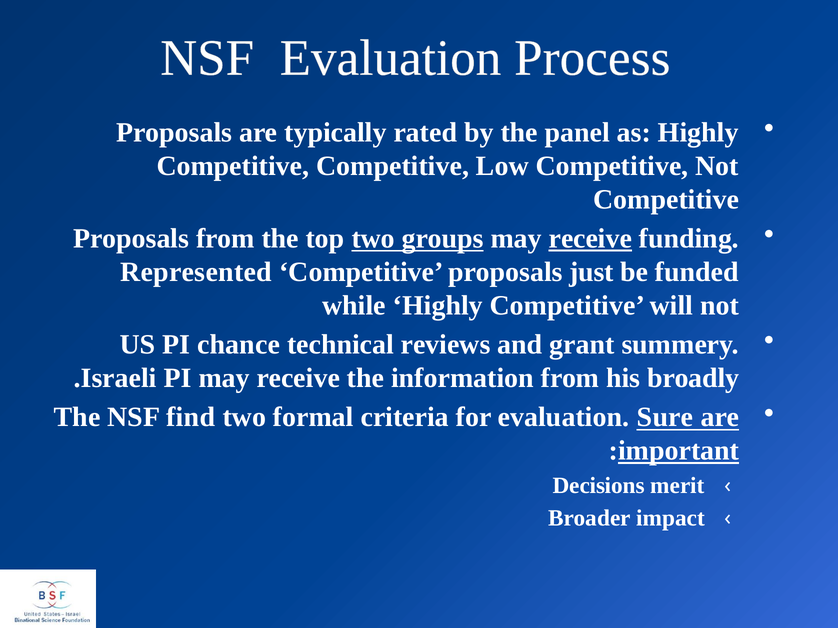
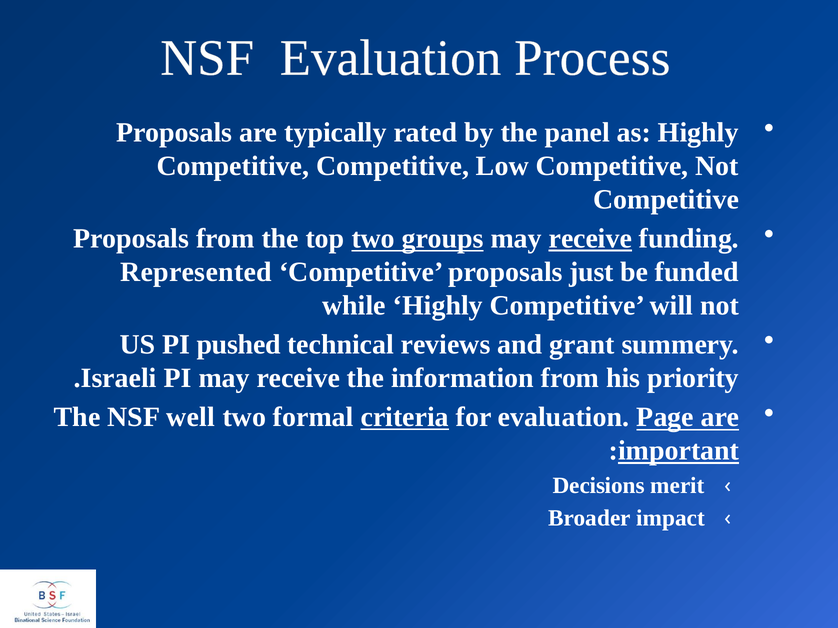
chance: chance -> pushed (239, 345)
broadly: broadly -> priority (693, 378)
find: find -> well (191, 417)
criteria underline: none -> present (405, 417)
Sure: Sure -> Page (665, 417)
